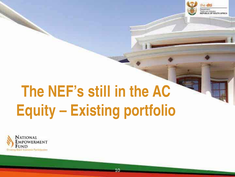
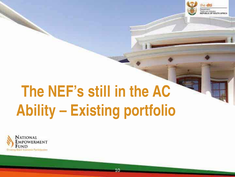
Equity: Equity -> Ability (36, 110)
